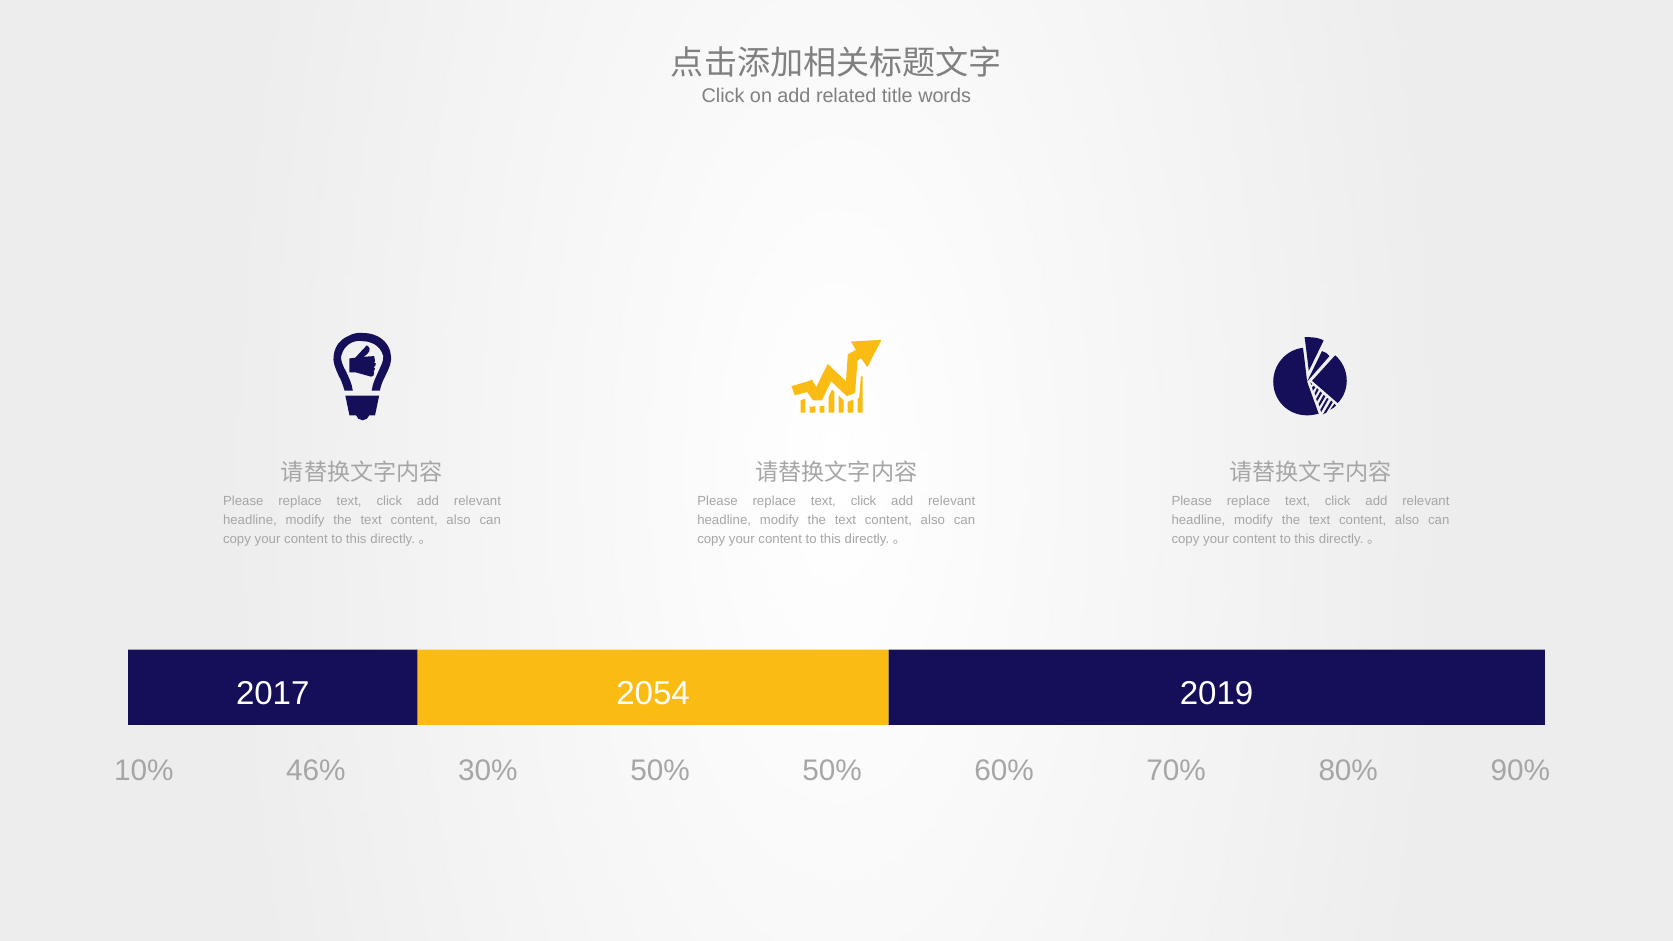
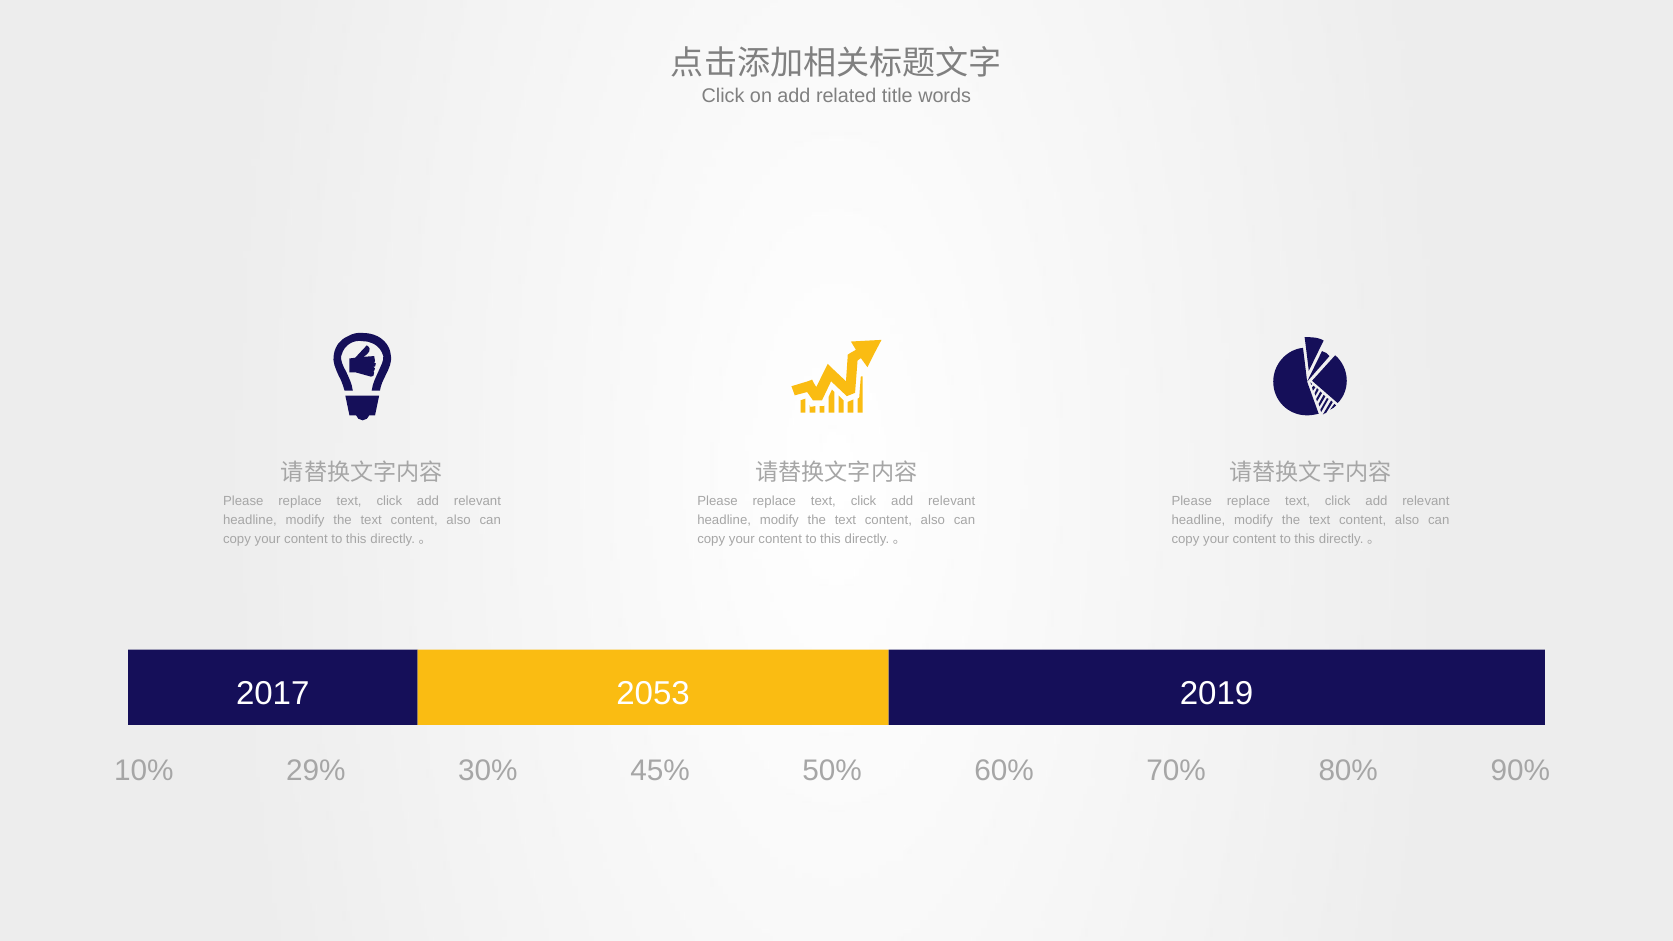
2054: 2054 -> 2053 (653, 694)
46%: 46% -> 29% (316, 770)
30% 50%: 50% -> 45% (660, 771)
